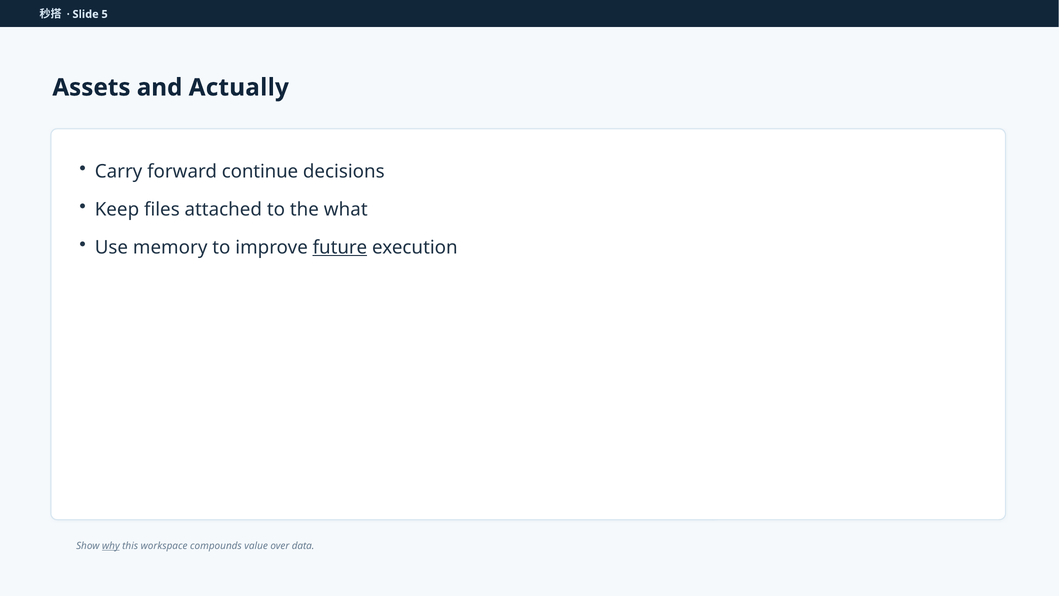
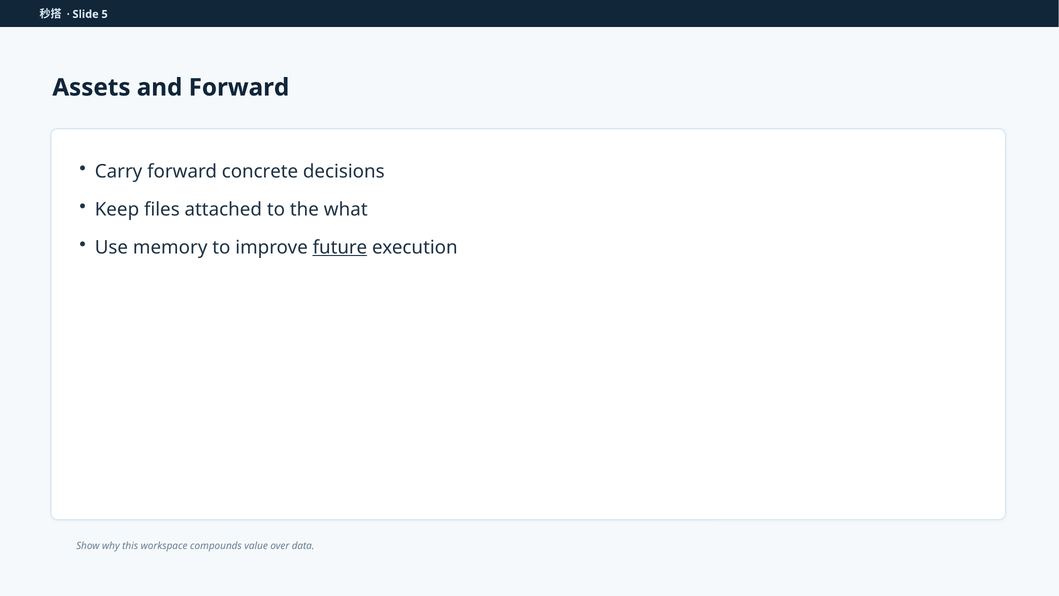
and Actually: Actually -> Forward (239, 87)
continue: continue -> concrete (260, 171)
why underline: present -> none (111, 546)
